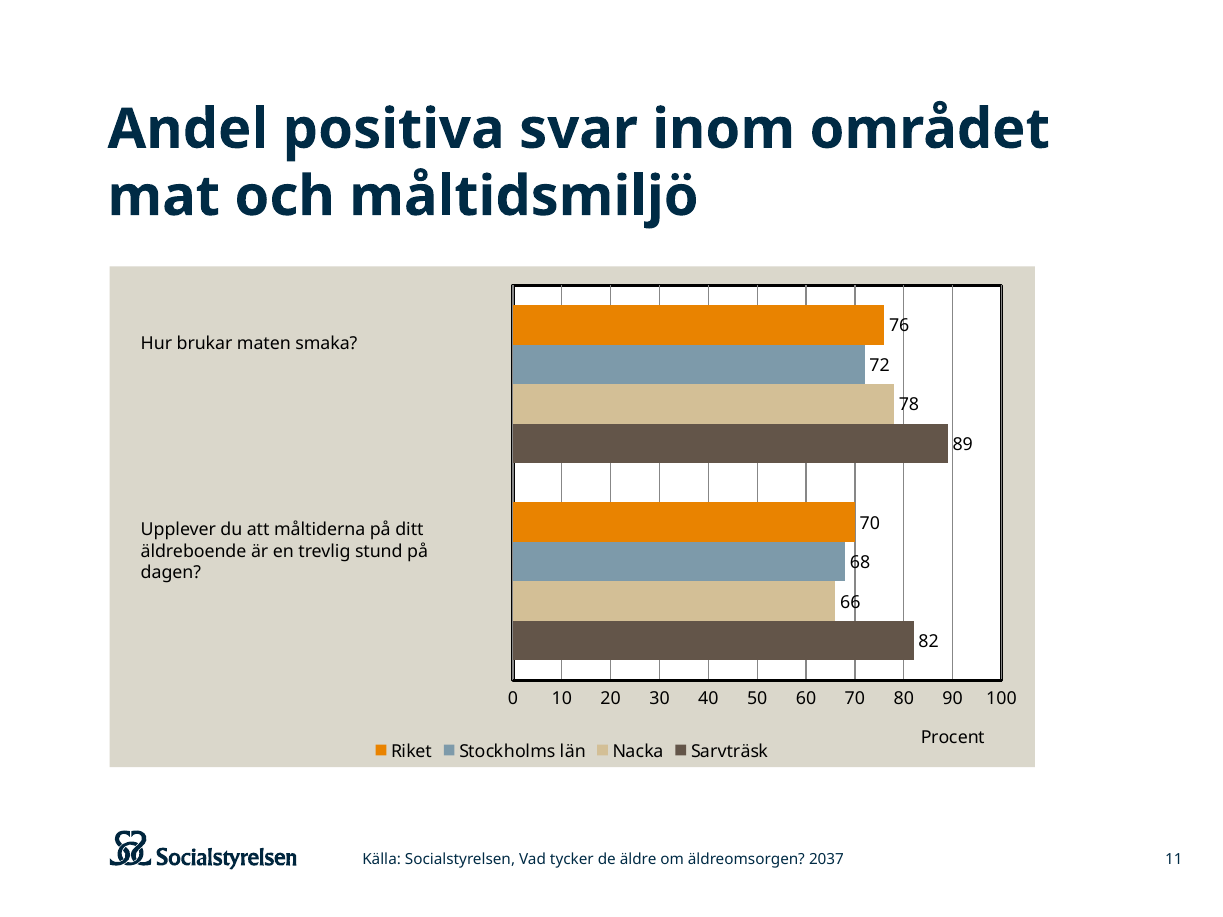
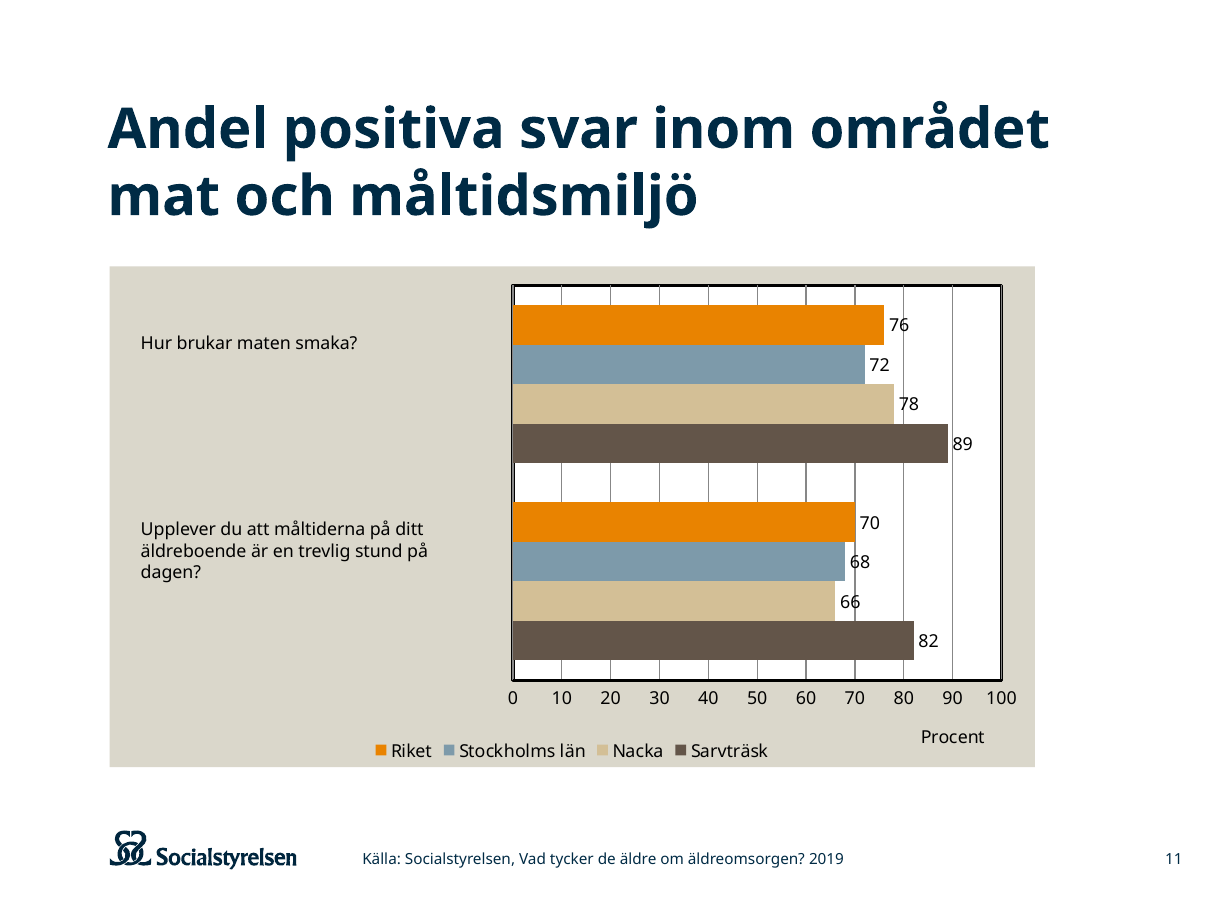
2037: 2037 -> 2019 (826, 860)
